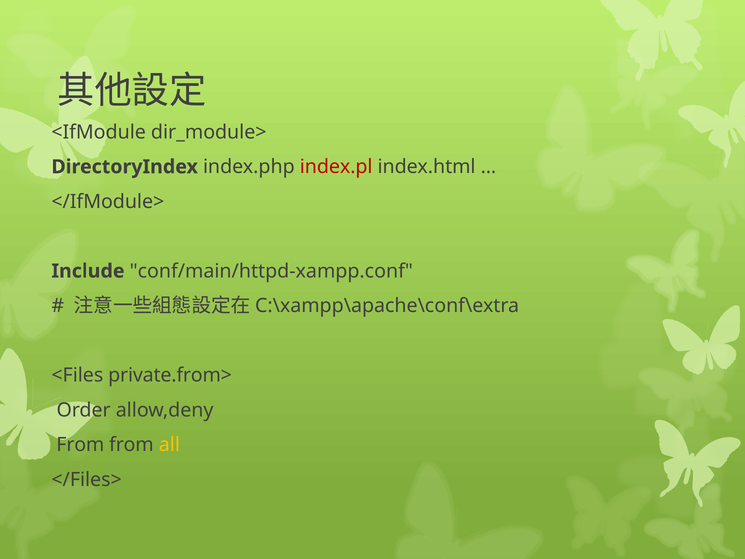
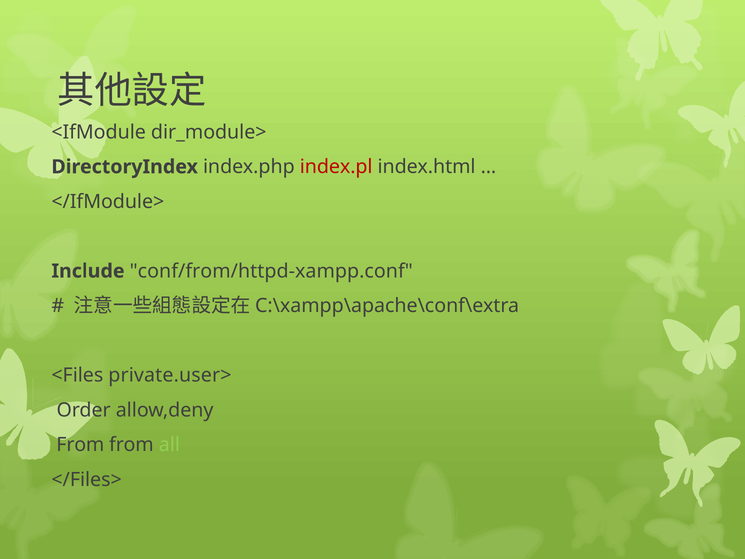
conf/main/httpd-xampp.conf: conf/main/httpd-xampp.conf -> conf/from/httpd-xampp.conf (271, 271)
private.from>: private.from> -> private.user> (170, 375)
all colour: yellow -> light green (169, 445)
